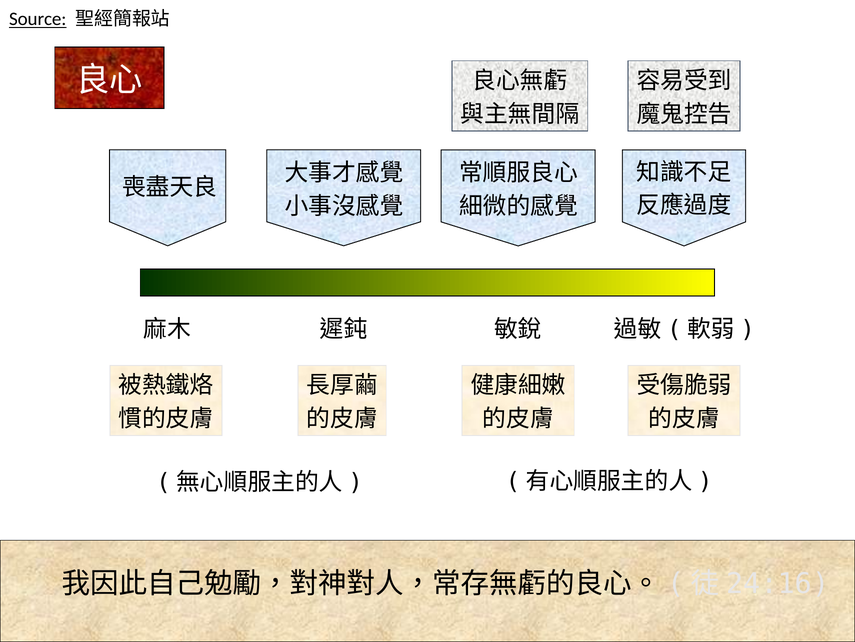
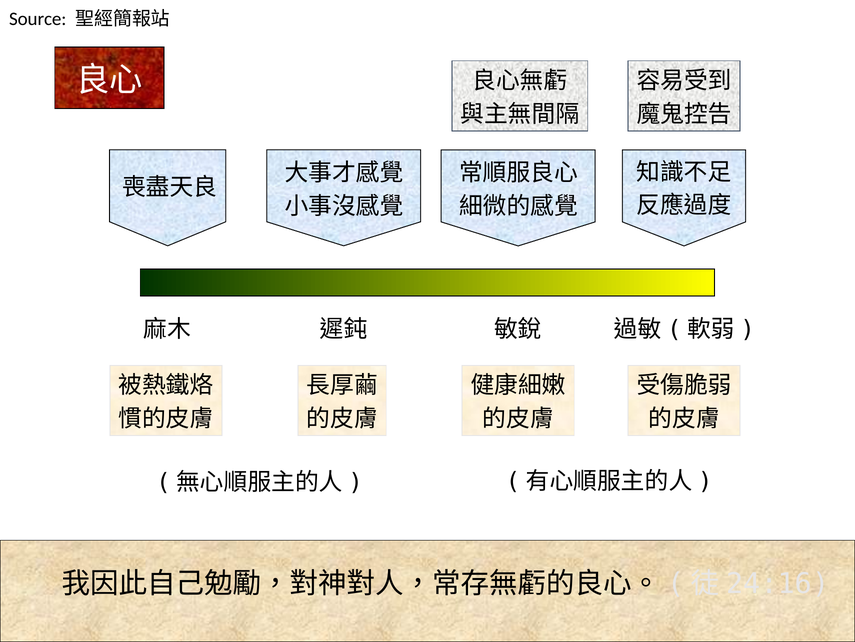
Source underline: present -> none (38, 19)
